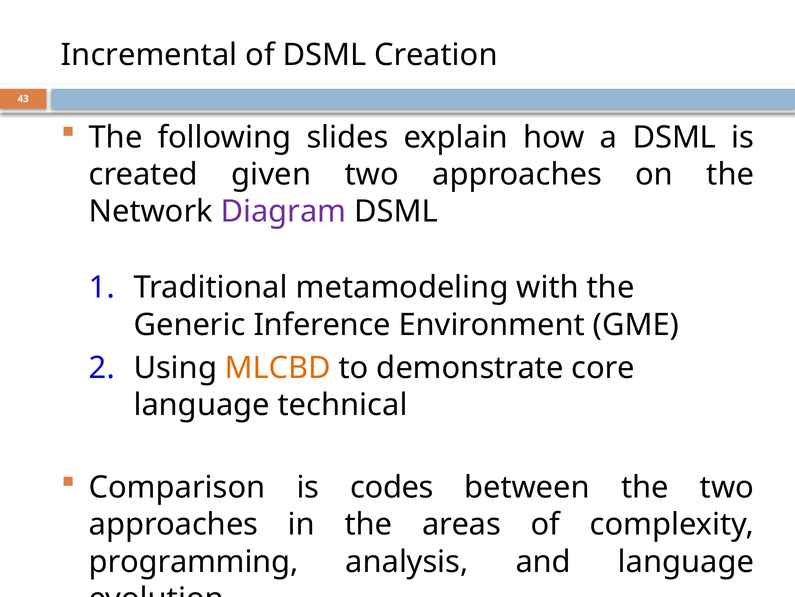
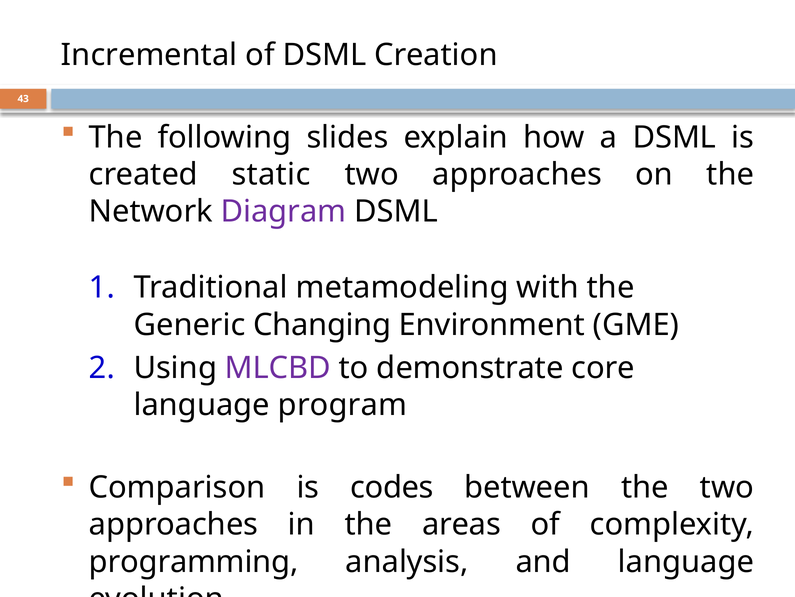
given: given -> static (271, 174)
Inference: Inference -> Changing (322, 324)
MLCBD colour: orange -> purple (278, 368)
technical: technical -> program (343, 405)
